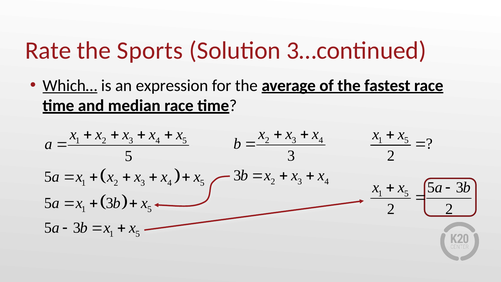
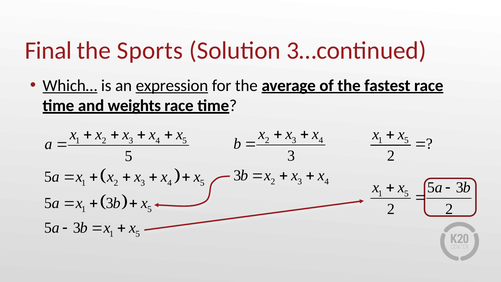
Rate: Rate -> Final (48, 50)
expression underline: none -> present (172, 85)
median: median -> weights (134, 105)
